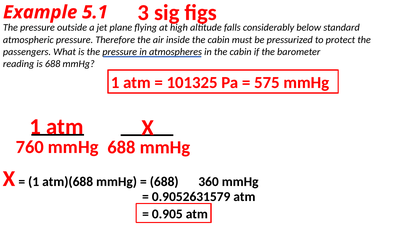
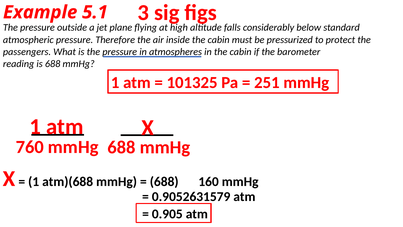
575: 575 -> 251 (267, 83)
360: 360 -> 160 (209, 181)
